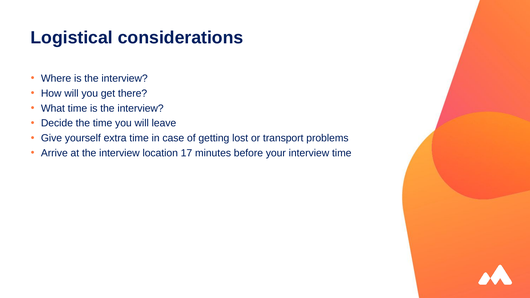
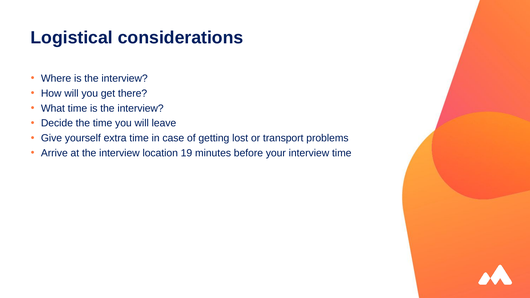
17: 17 -> 19 (186, 153)
